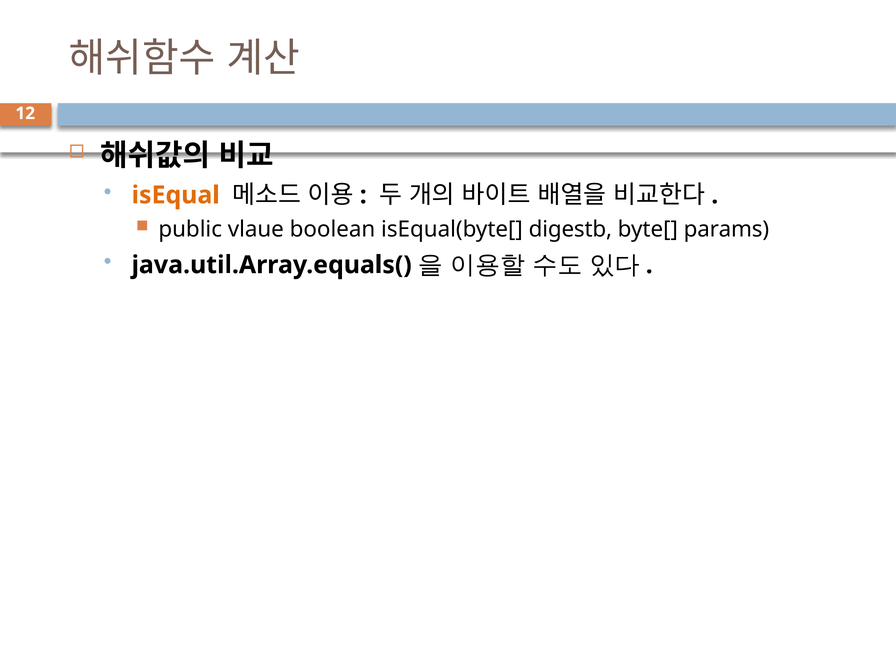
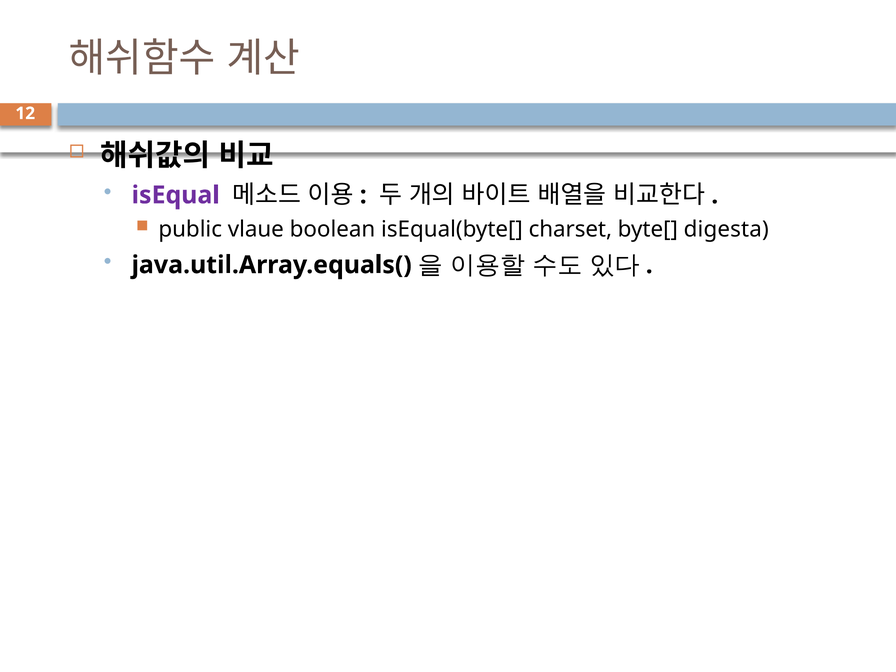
isEqual colour: orange -> purple (176, 195)
digestb: digestb -> charset (570, 230)
params: params -> digesta (726, 230)
